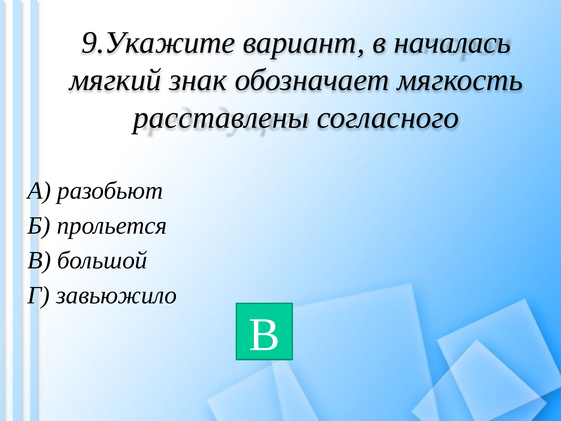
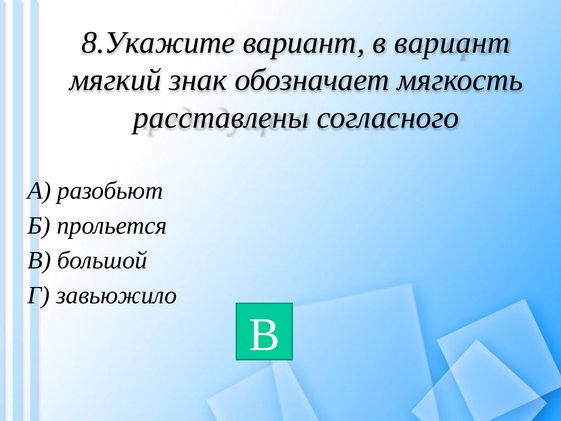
9.Укажите: 9.Укажите -> 8.Укажите (158, 43)
в началась: началась -> вариант (452, 43)
